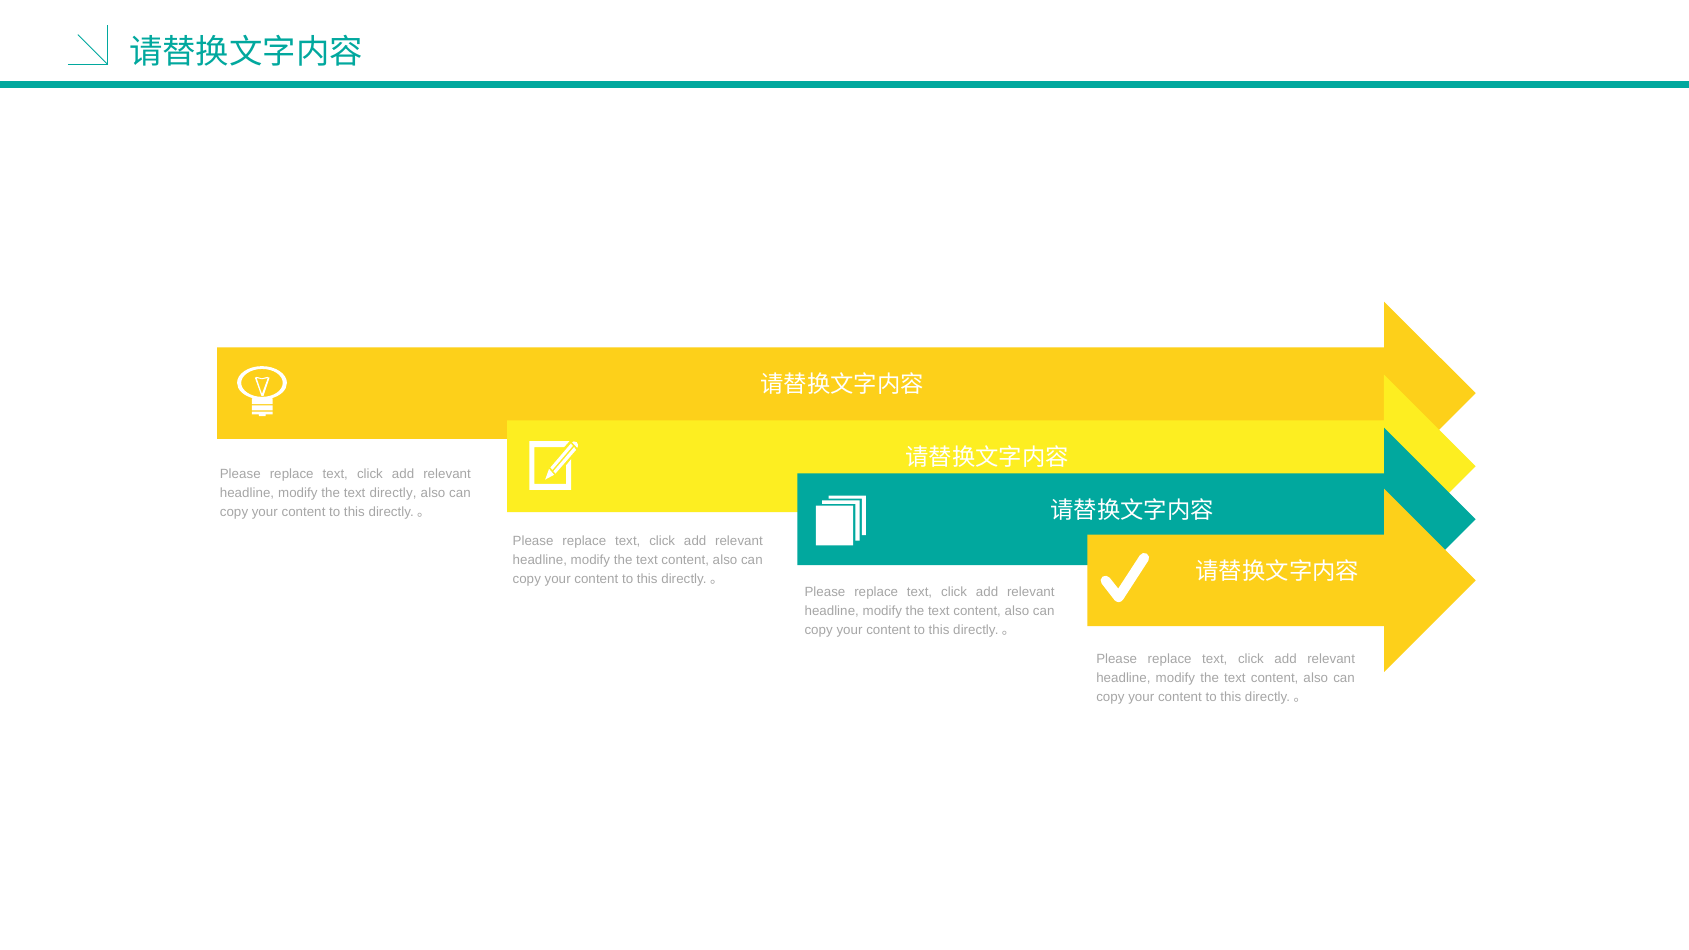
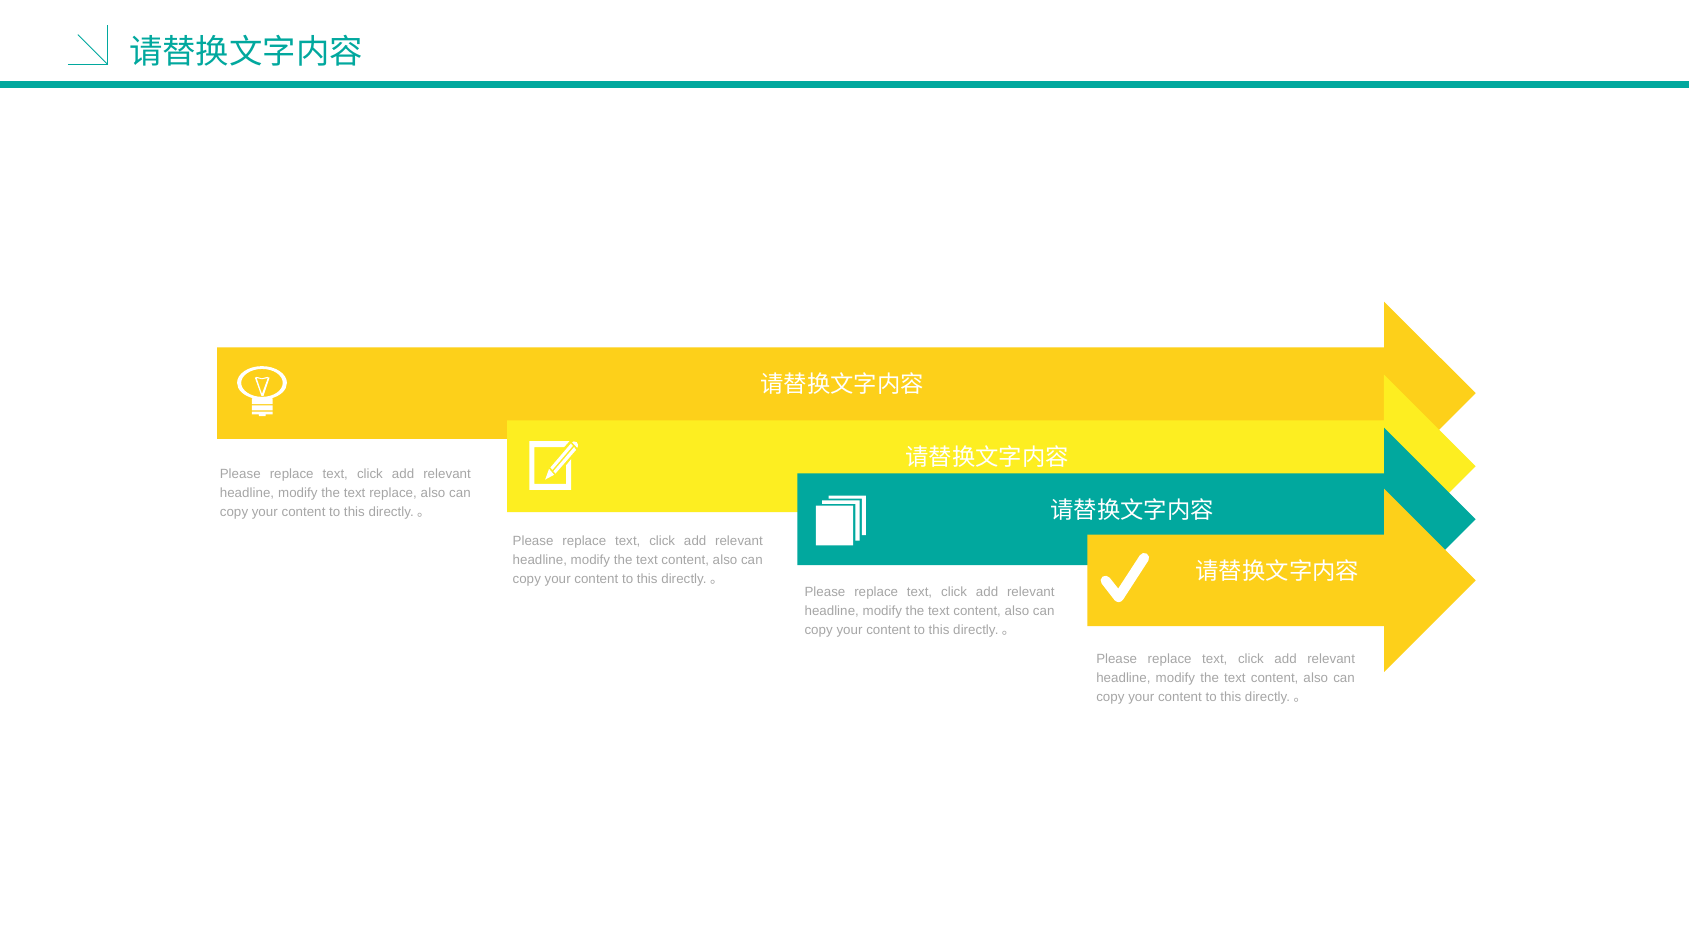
text directly: directly -> replace (393, 493)
